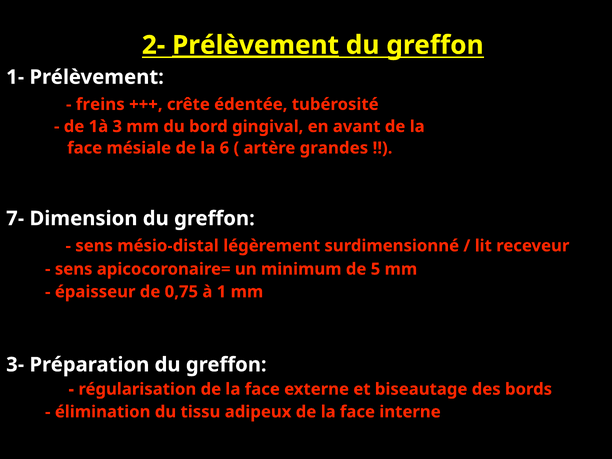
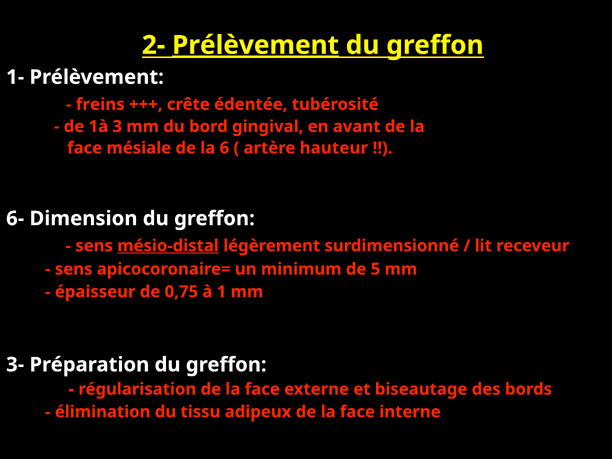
grandes: grandes -> hauteur (334, 148)
7-: 7- -> 6- (15, 219)
mésio-distal underline: none -> present (168, 246)
